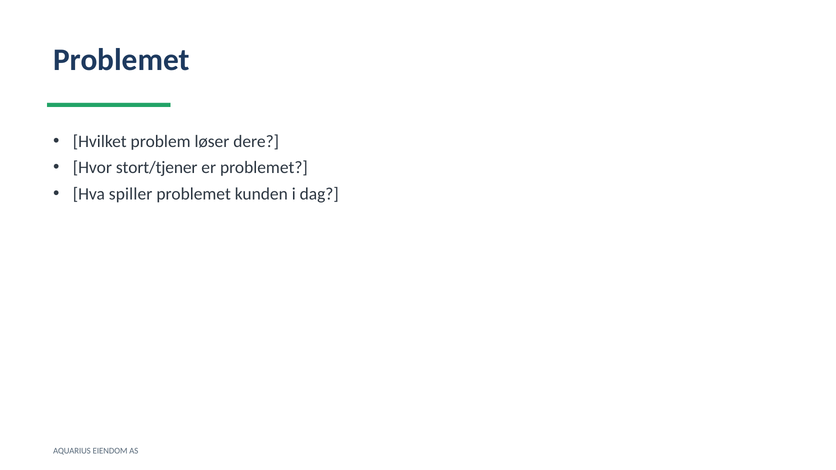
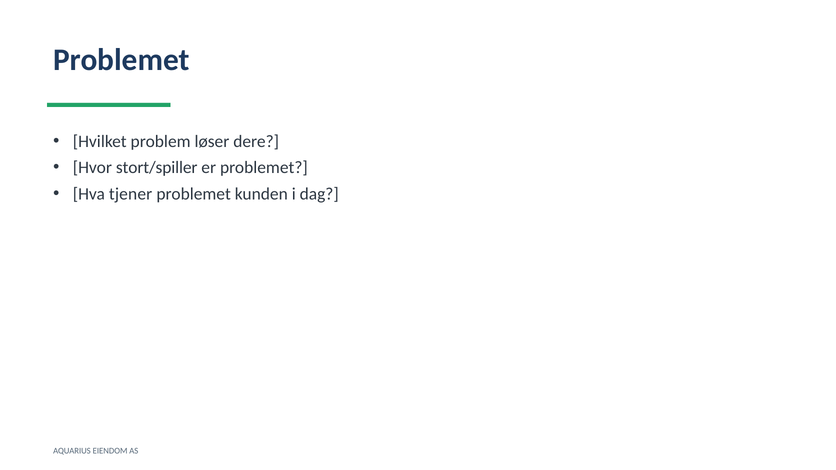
stort/tjener: stort/tjener -> stort/spiller (157, 168)
spiller: spiller -> tjener (131, 194)
